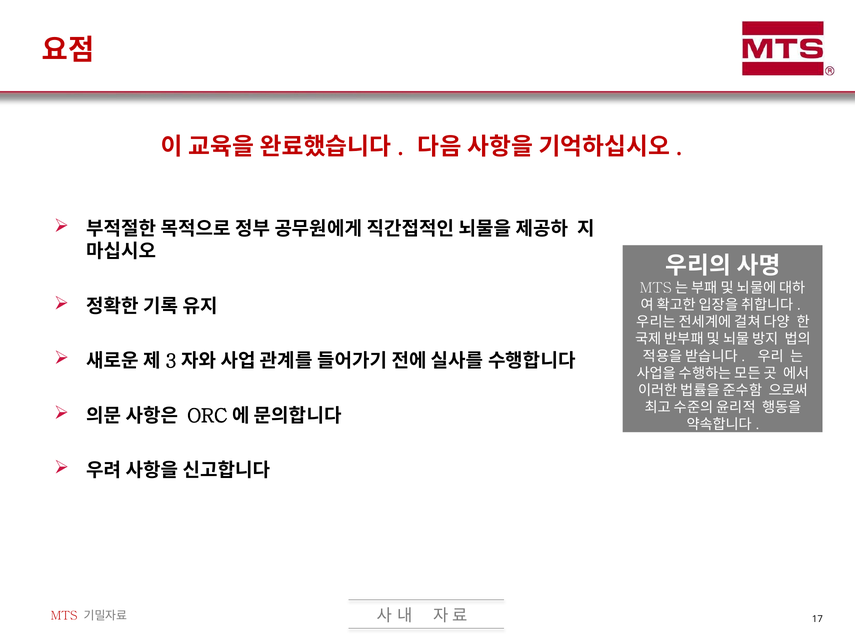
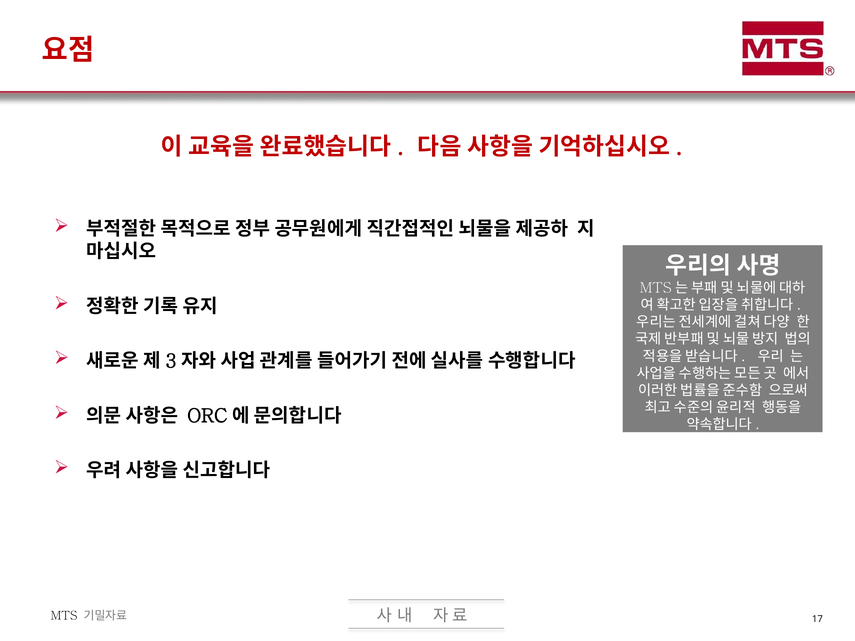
MTS colour: red -> black (64, 616)
